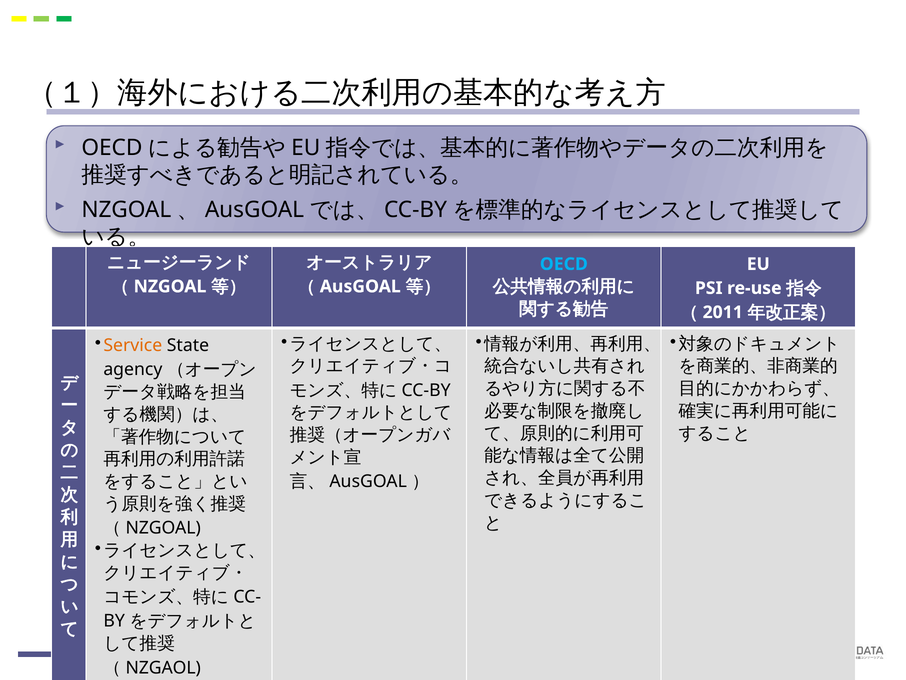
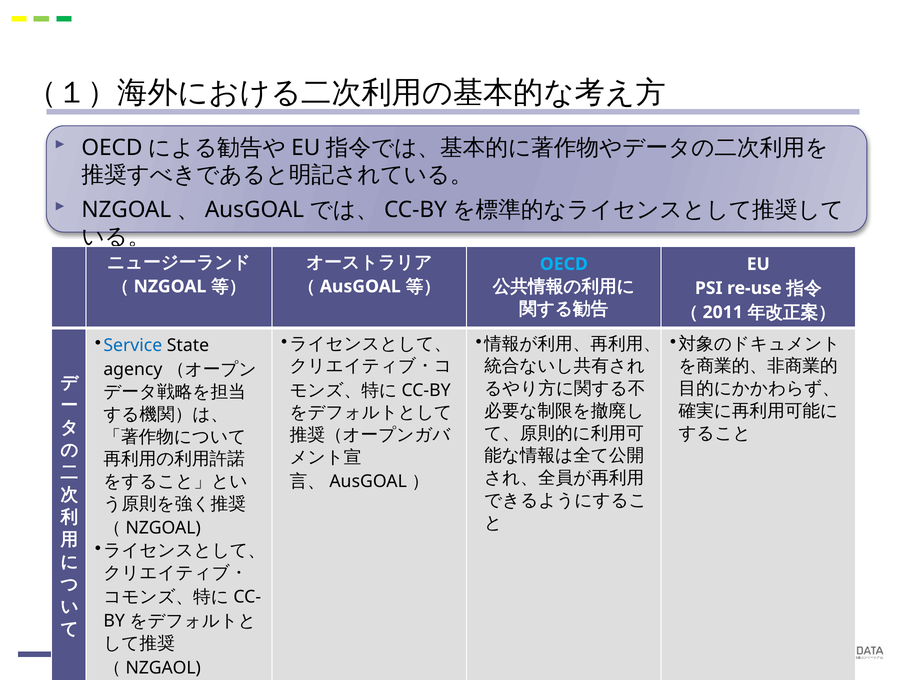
Service colour: orange -> blue (133, 345)
